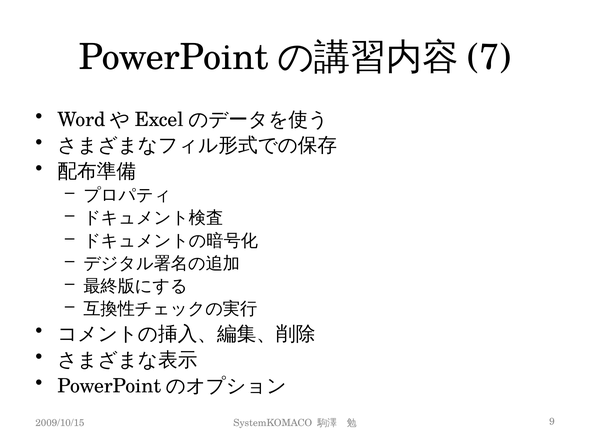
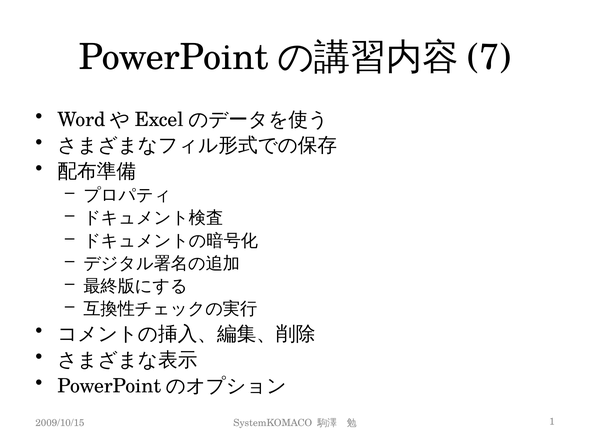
9: 9 -> 1 (552, 421)
